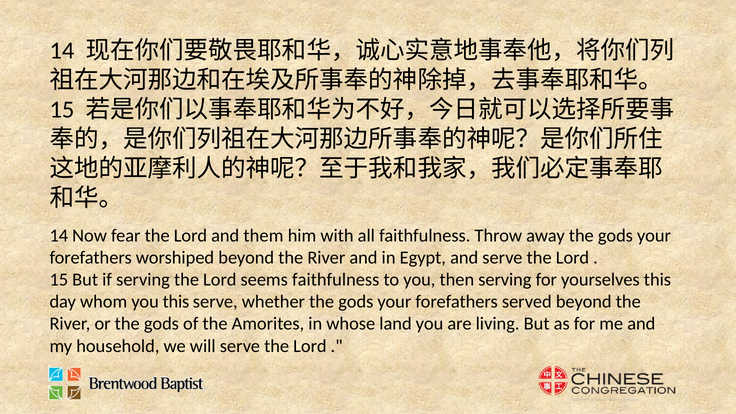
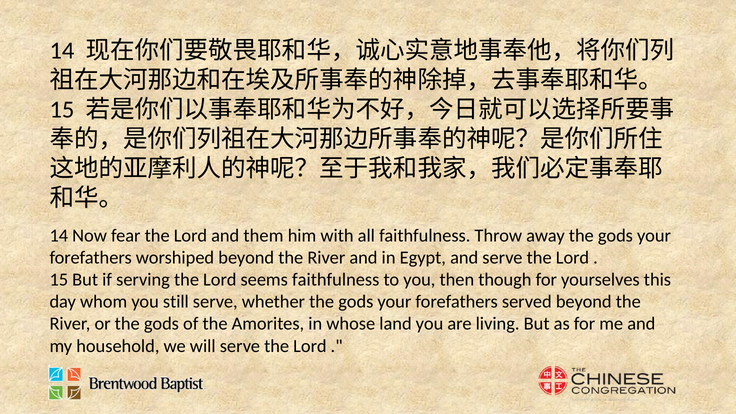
then serving: serving -> though (505, 280)
you this: this -> still (176, 302)
